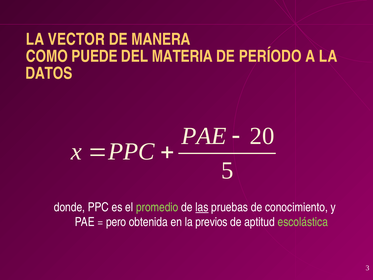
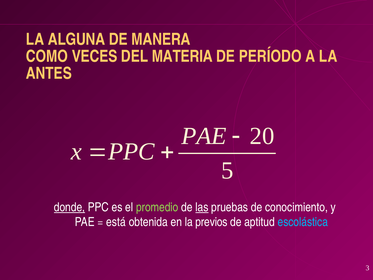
VECTOR: VECTOR -> ALGUNA (77, 39)
PUEDE: PUEDE -> VECES (95, 56)
DATOS: DATOS -> ANTES (49, 73)
donde underline: none -> present (69, 207)
pero: pero -> está (116, 222)
escolástica colour: light green -> light blue (303, 222)
